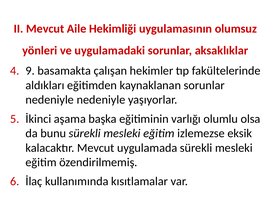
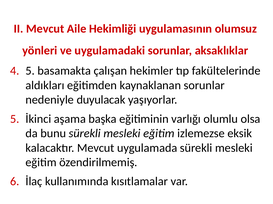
9: 9 -> 5 (30, 71)
nedeniyle nedeniyle: nedeniyle -> duyulacak (101, 100)
